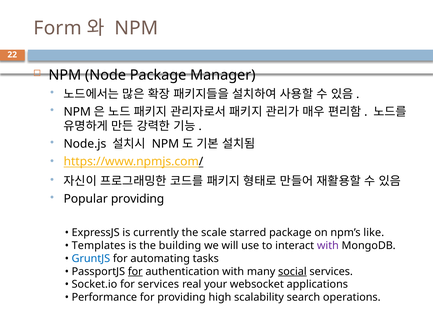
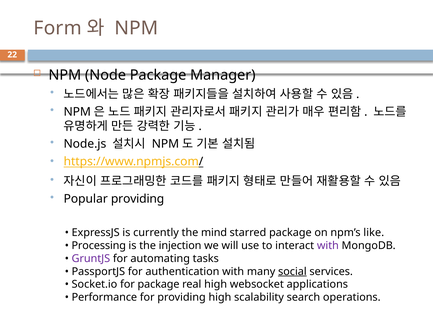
scale: scale -> mind (214, 233)
Templates: Templates -> Processing (99, 246)
building: building -> injection (180, 246)
GruntJS colour: blue -> purple (91, 259)
for underline: present -> none (135, 272)
for services: services -> package (159, 285)
real your: your -> high (216, 285)
